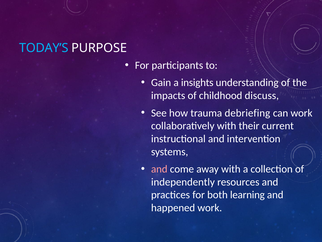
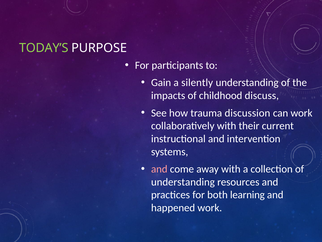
TODAY’S colour: light blue -> light green (44, 48)
insights: insights -> silently (197, 83)
debriefing: debriefing -> discussion (247, 113)
independently: independently -> understanding (183, 182)
